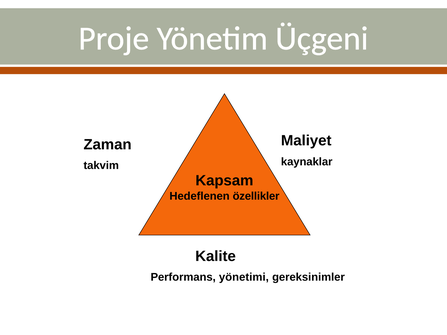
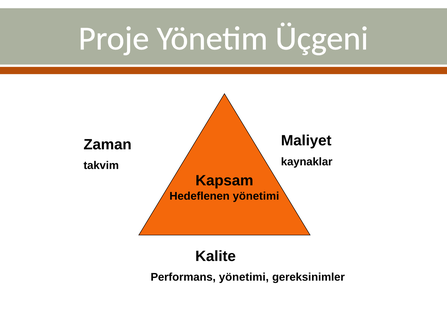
Hedeflenen özellikler: özellikler -> yönetimi (256, 196)
